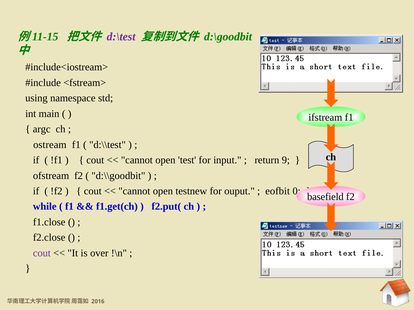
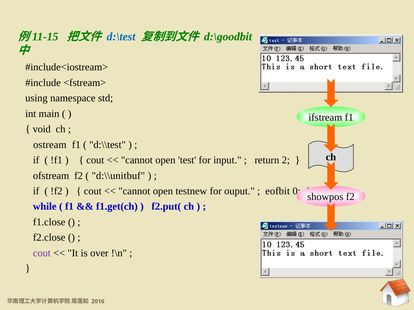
d:\test colour: purple -> blue (121, 37)
argc: argc -> void (42, 129)
9: 9 -> 2 (286, 160)
d:\\goodbit: d:\\goodbit -> d:\\unitbuf (118, 176)
basefield: basefield -> showpos (325, 197)
